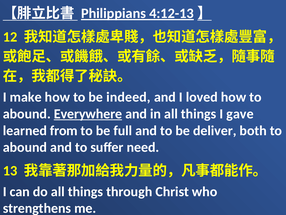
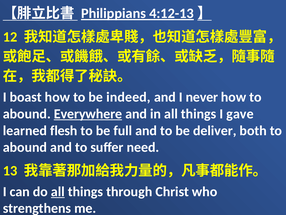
make: make -> boast (26, 97)
loved: loved -> never (202, 97)
from: from -> flesh (64, 130)
all underline: none -> present (58, 191)
